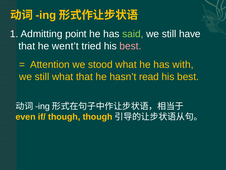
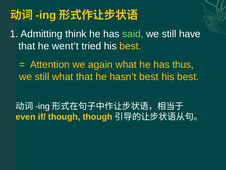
point: point -> think (76, 34)
best colour: pink -> yellow (130, 46)
stood: stood -> again (100, 64)
with: with -> thus (183, 64)
hasn’t read: read -> best (149, 77)
